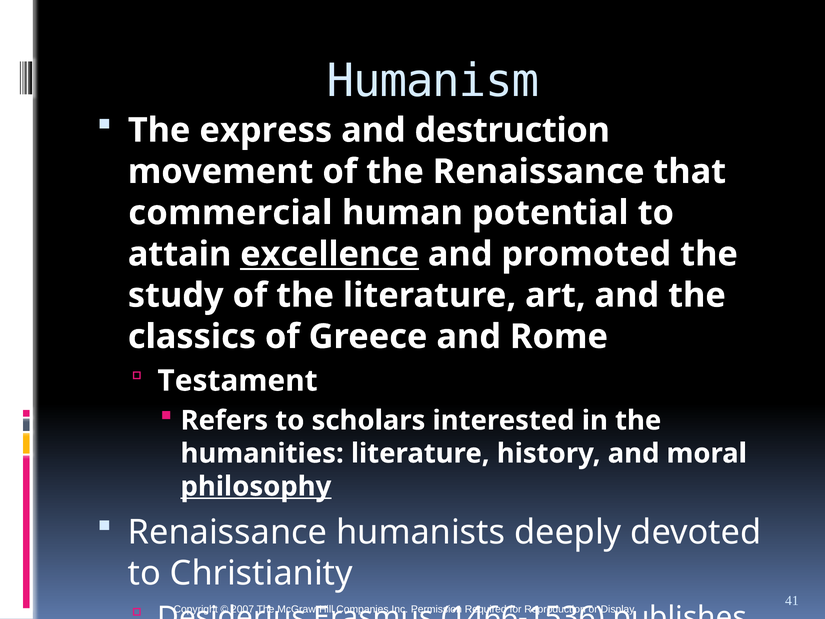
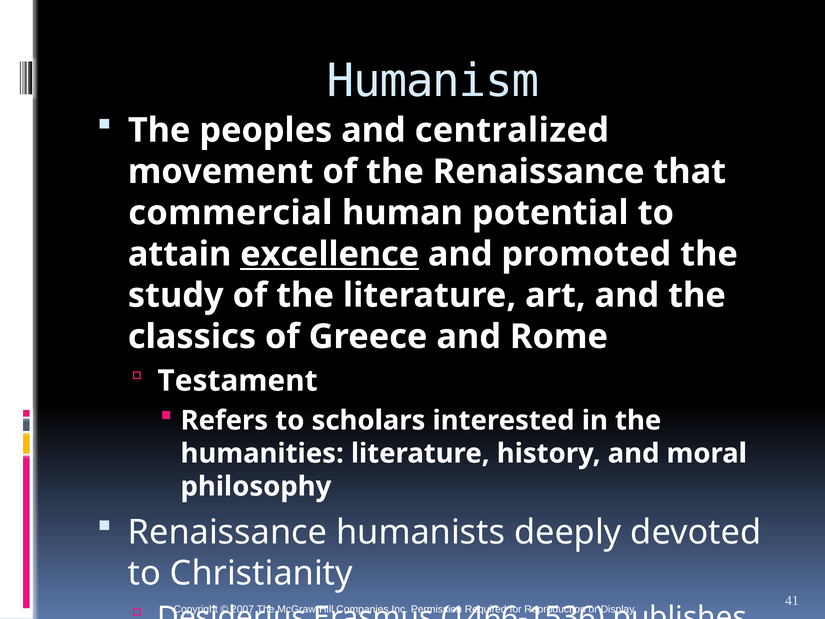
express: express -> peoples (266, 130)
destruction: destruction -> centralized (512, 130)
philosophy underline: present -> none (256, 486)
